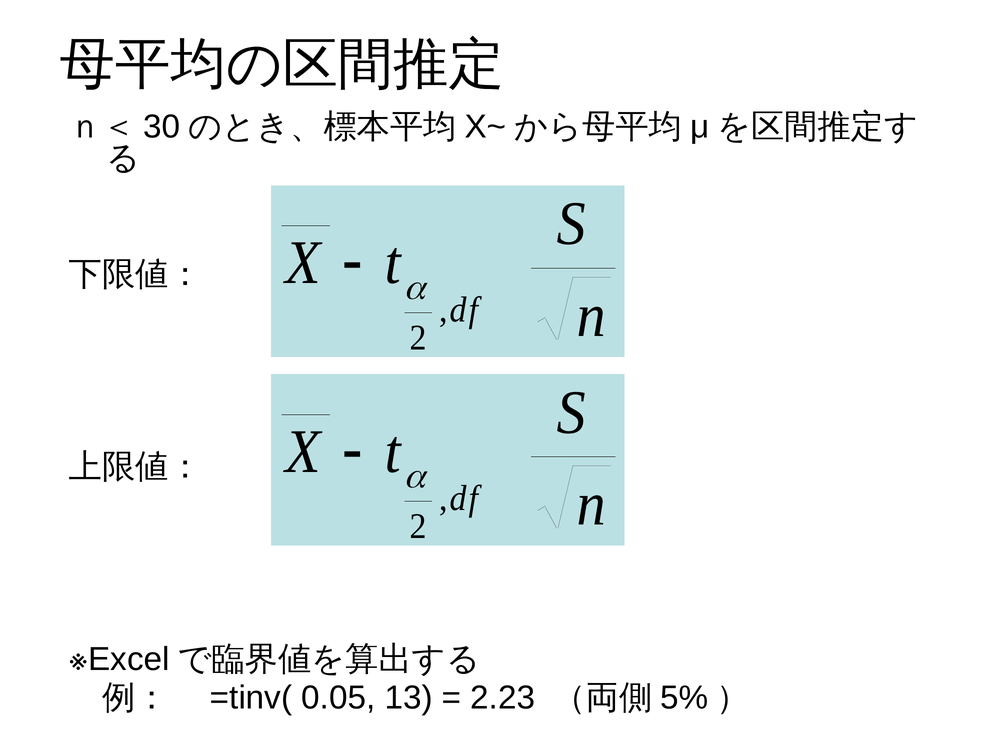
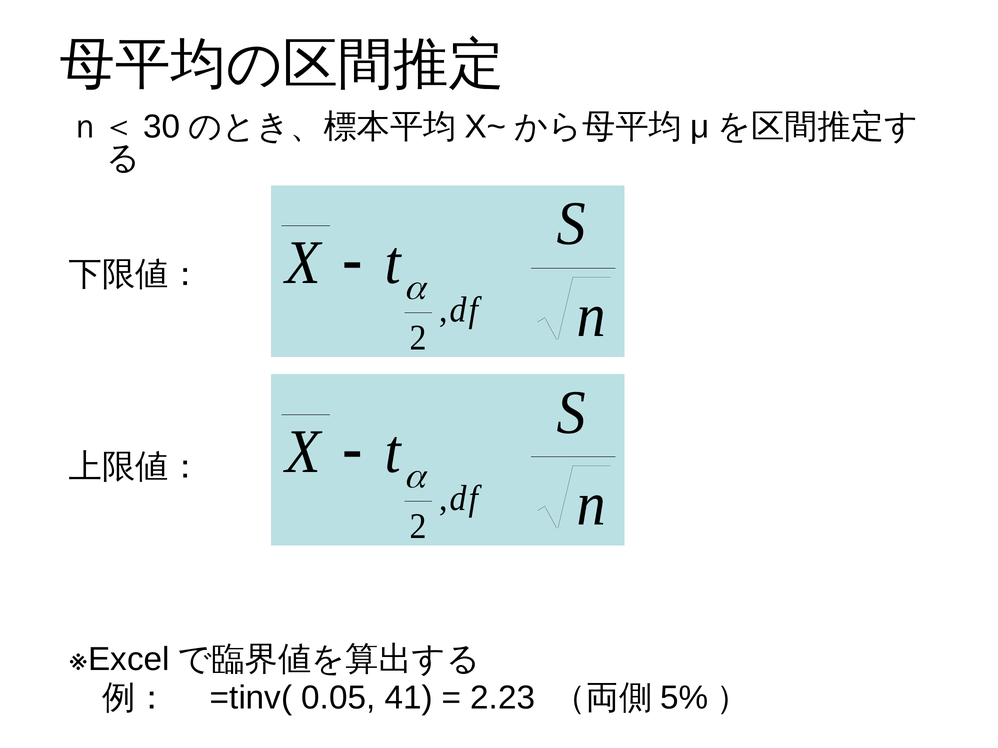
13: 13 -> 41 (409, 698)
